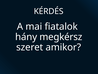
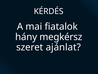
amikor: amikor -> ajánlat (63, 47)
